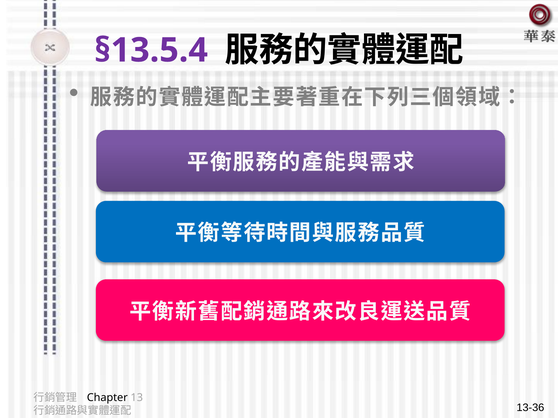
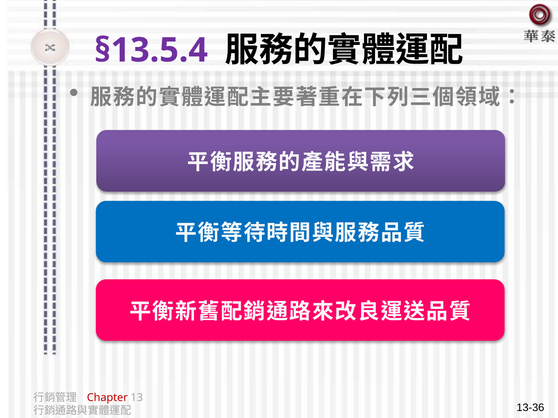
Chapter colour: black -> red (107, 398)
